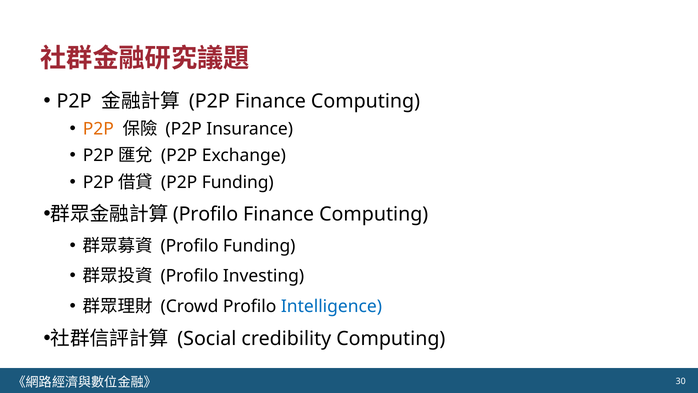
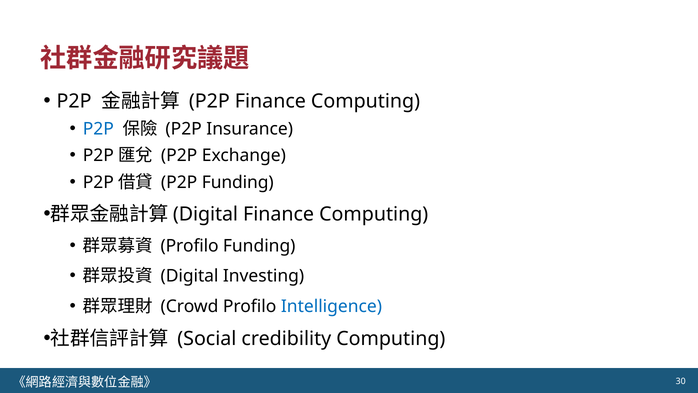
P2P colour: orange -> blue (98, 129)
Profilo: Profilo -> Digital (206, 214)
Profilo: Profilo -> Digital (190, 276)
